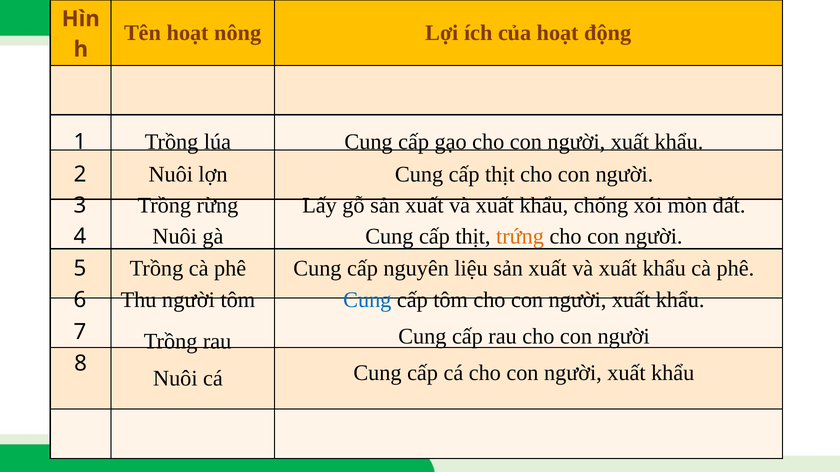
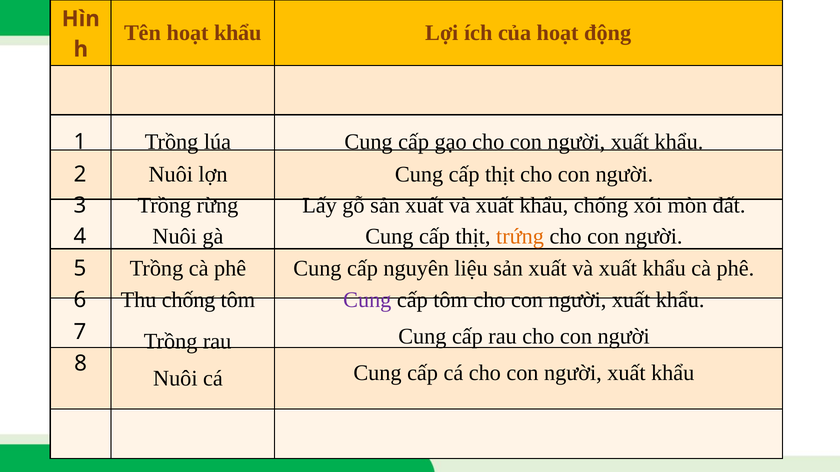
hoạt nông: nông -> khẩu (238, 33)
Thu người: người -> chống (189, 300)
Cung colour: blue -> purple (367, 300)
